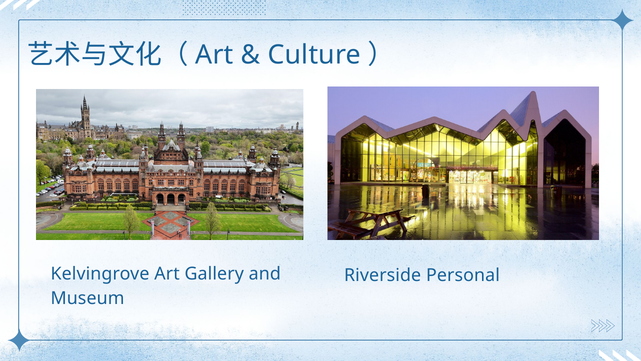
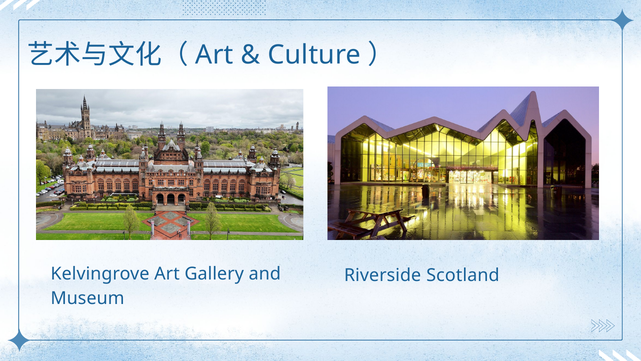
Personal: Personal -> Scotland (463, 275)
